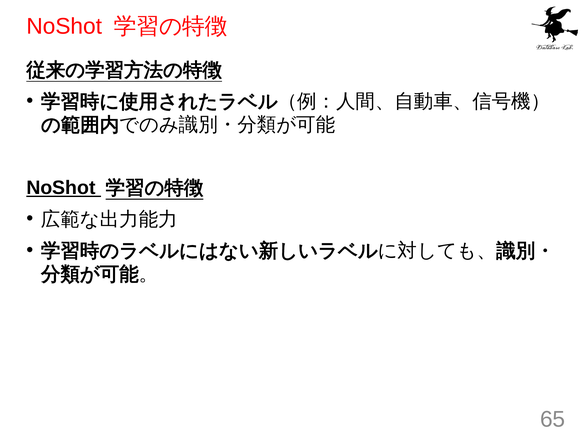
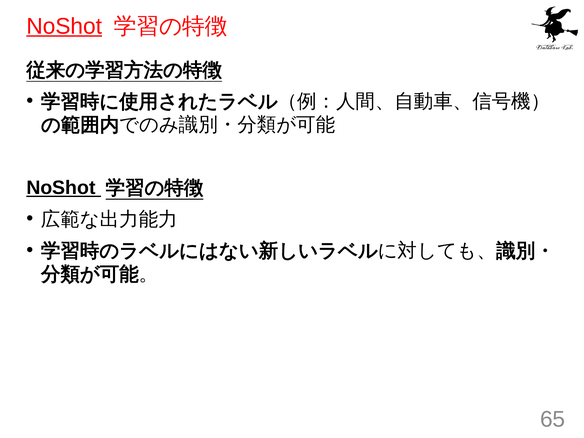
NoShot underline: none -> present (64, 26)
